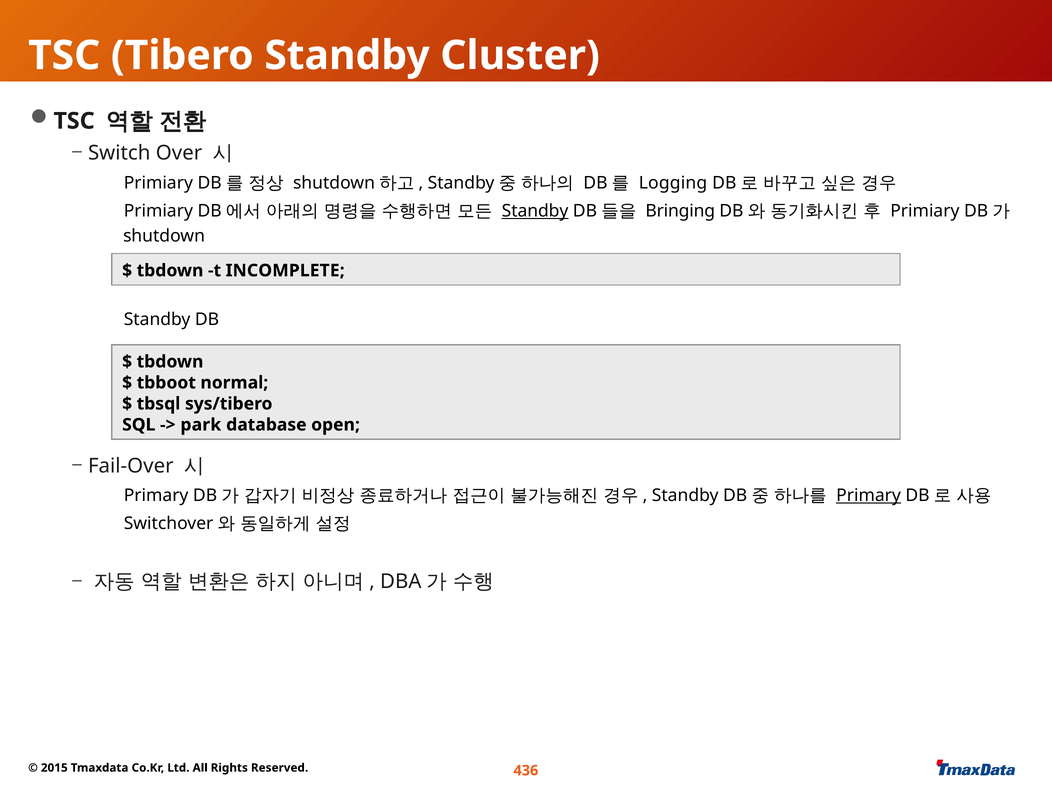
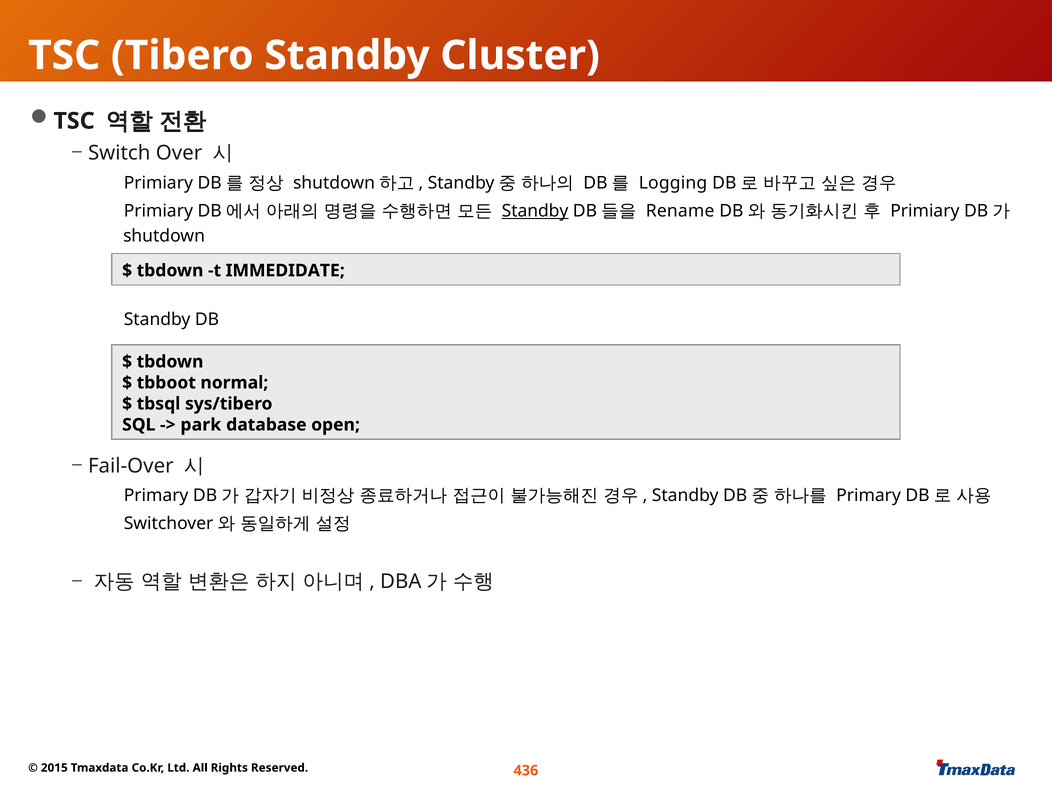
Bringing: Bringing -> Rename (680, 211)
INCOMPLETE: INCOMPLETE -> IMMEDIDATE (285, 271)
Primary underline: present -> none (869, 496)
